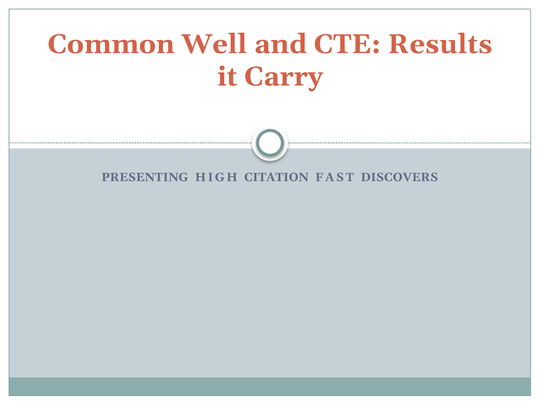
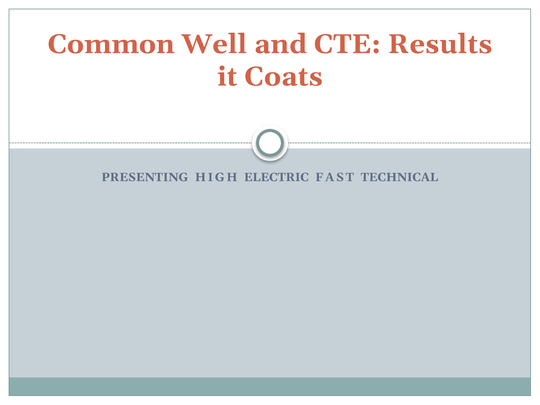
Carry: Carry -> Coats (283, 77)
CITATION: CITATION -> ELECTRIC (276, 177)
DISCOVERS: DISCOVERS -> TECHNICAL (399, 177)
